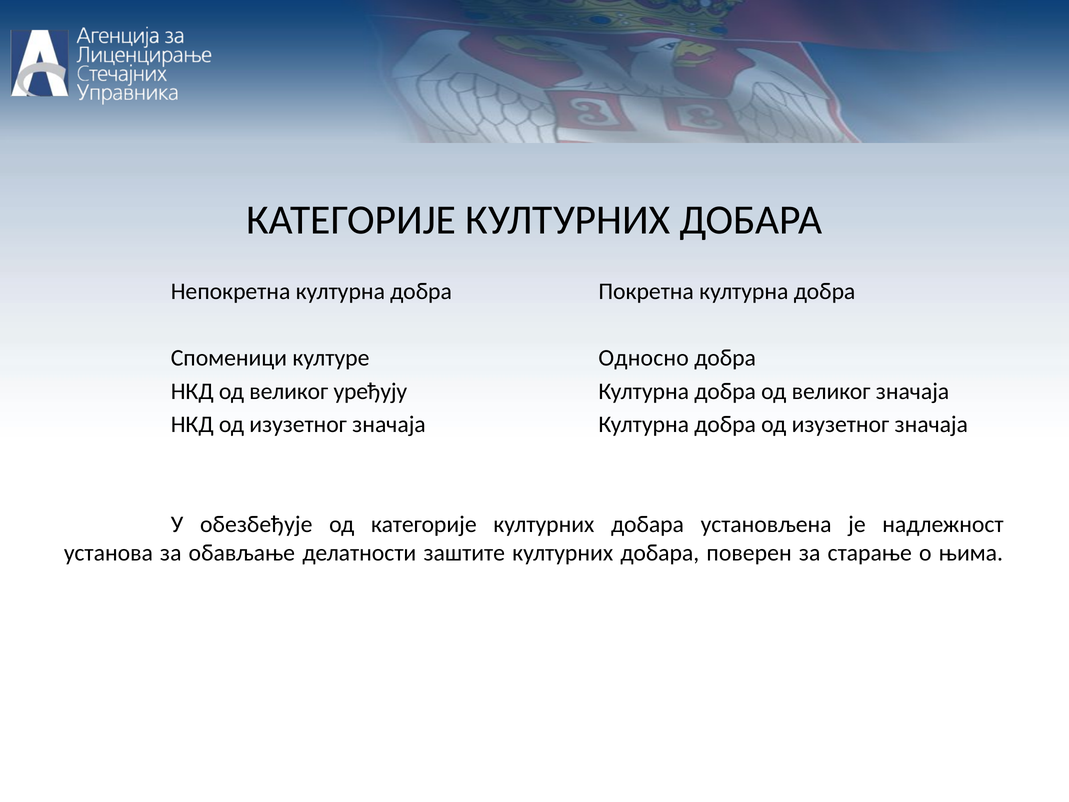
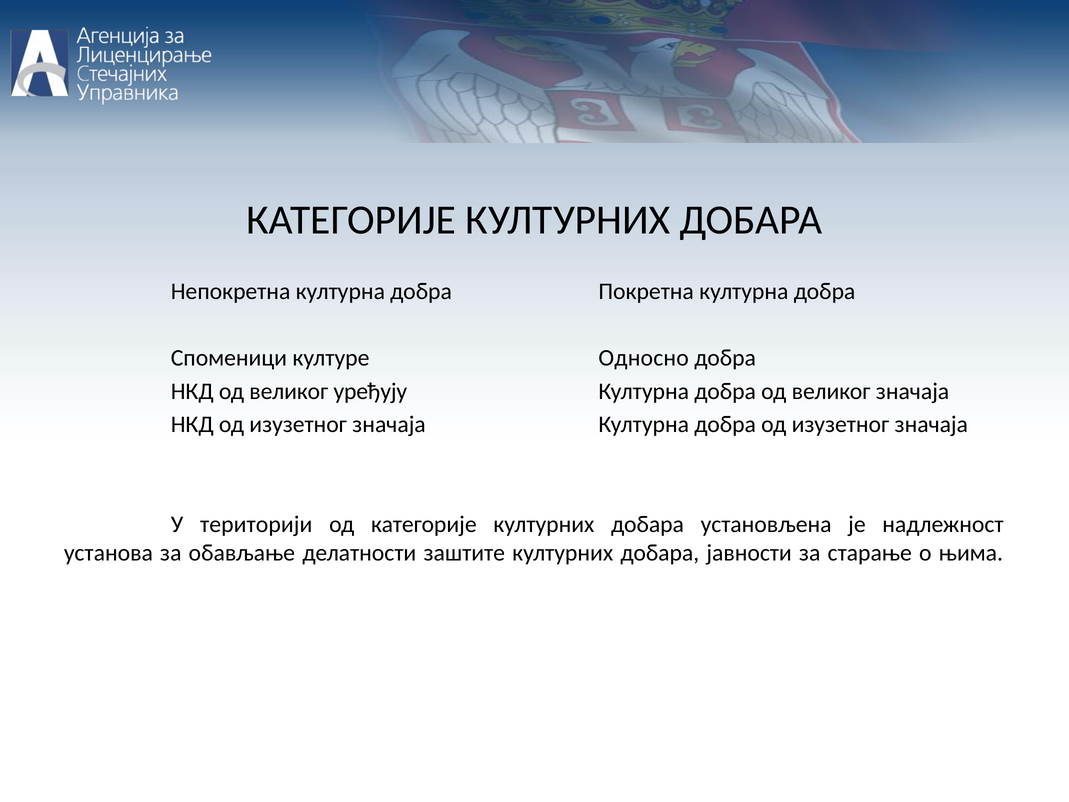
обезбеђује: обезбеђује -> територији (256, 524)
поверен: поверен -> јавности (749, 553)
